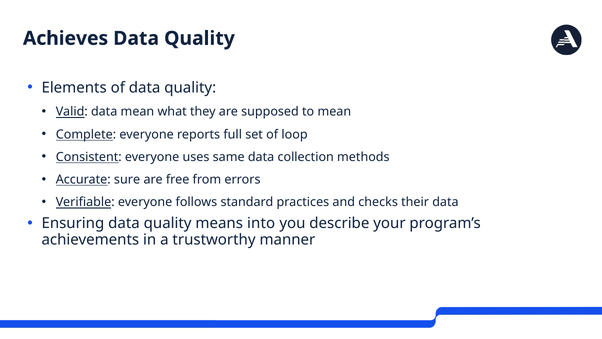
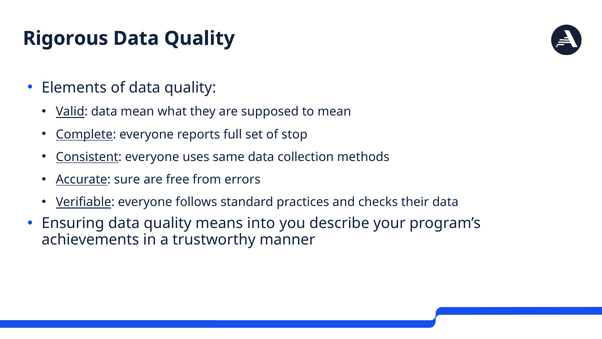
Achieves: Achieves -> Rigorous (66, 38)
loop: loop -> stop (294, 134)
